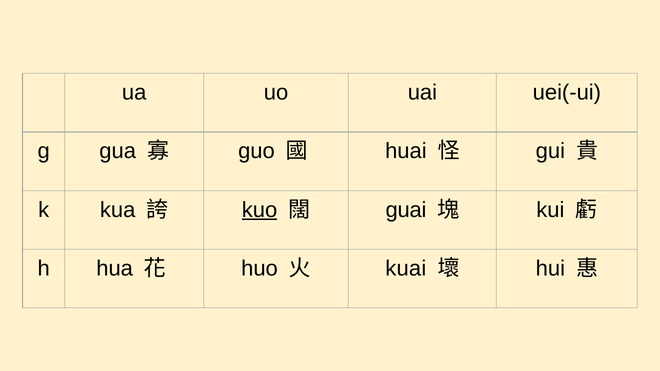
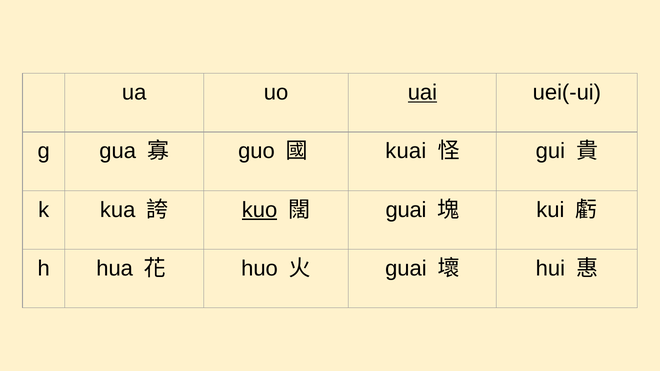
uai underline: none -> present (422, 93)
huai: huai -> kuai (406, 151)
kuai: kuai -> guai (406, 269)
